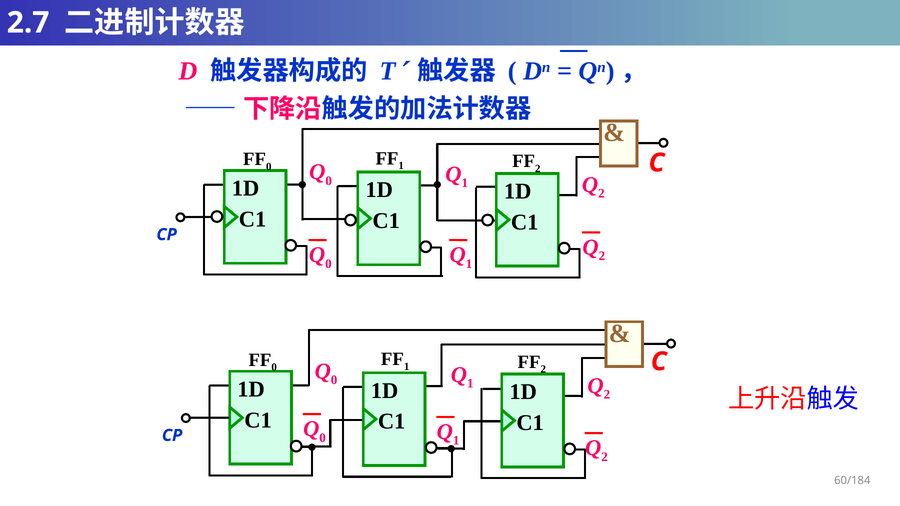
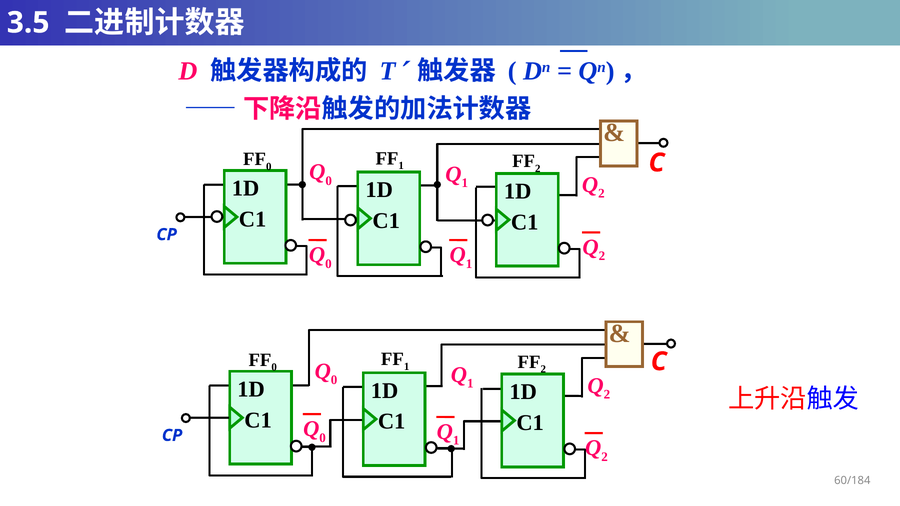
2.7: 2.7 -> 3.5 (28, 23)
